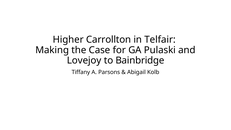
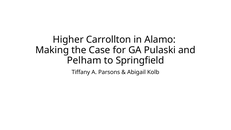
Telfair: Telfair -> Alamo (160, 40)
Lovejoy: Lovejoy -> Pelham (84, 60)
Bainbridge: Bainbridge -> Springfield (140, 60)
